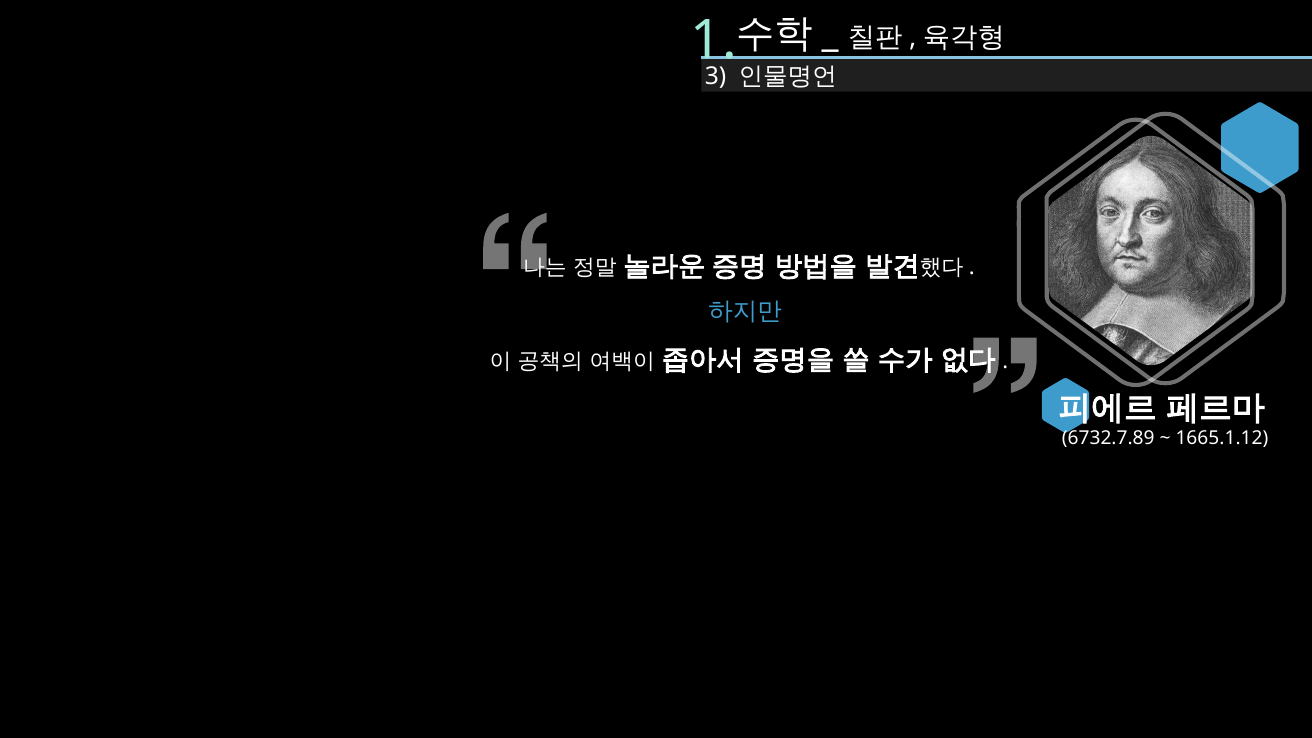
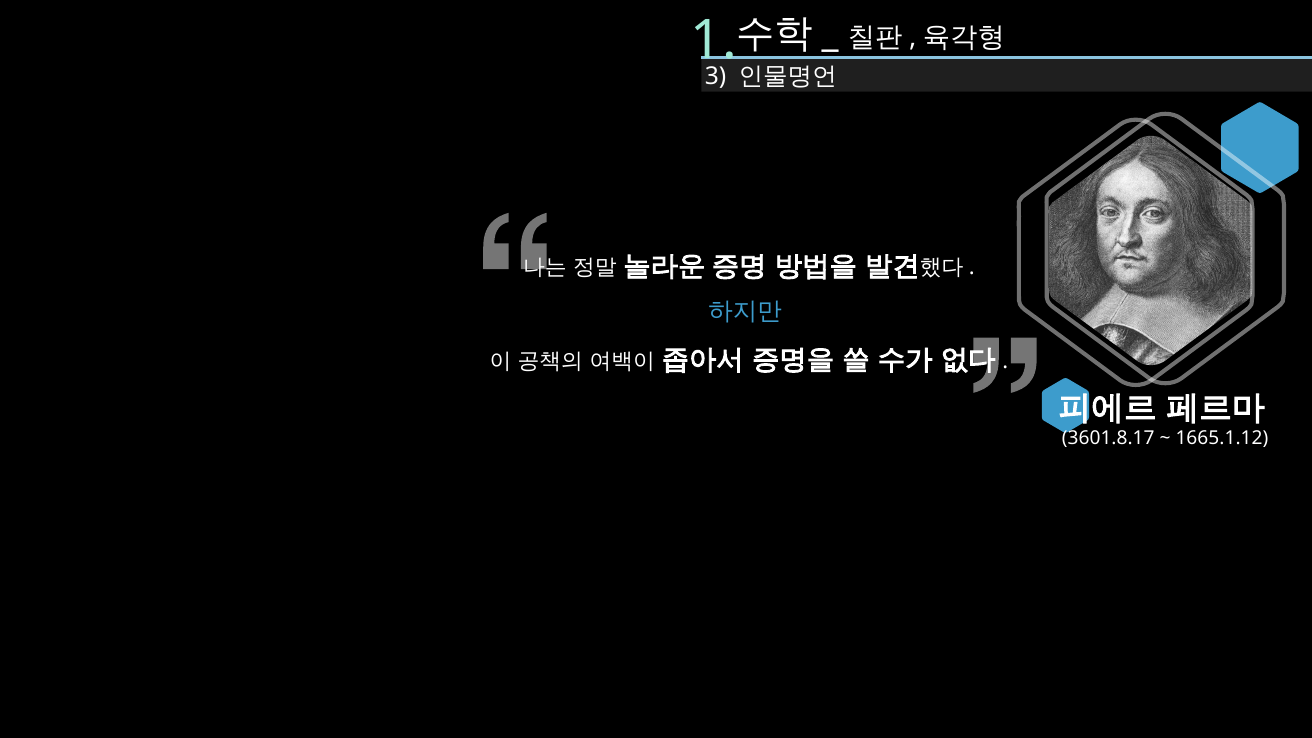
6732.7.89: 6732.7.89 -> 3601.8.17 (1108, 438)
